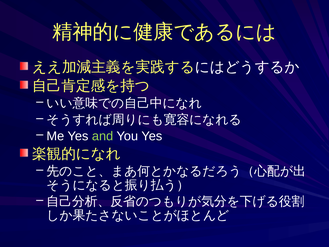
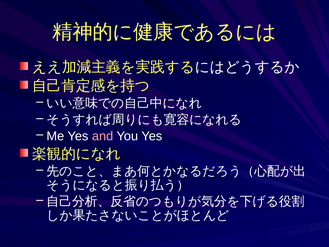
and colour: light green -> pink (103, 136)
